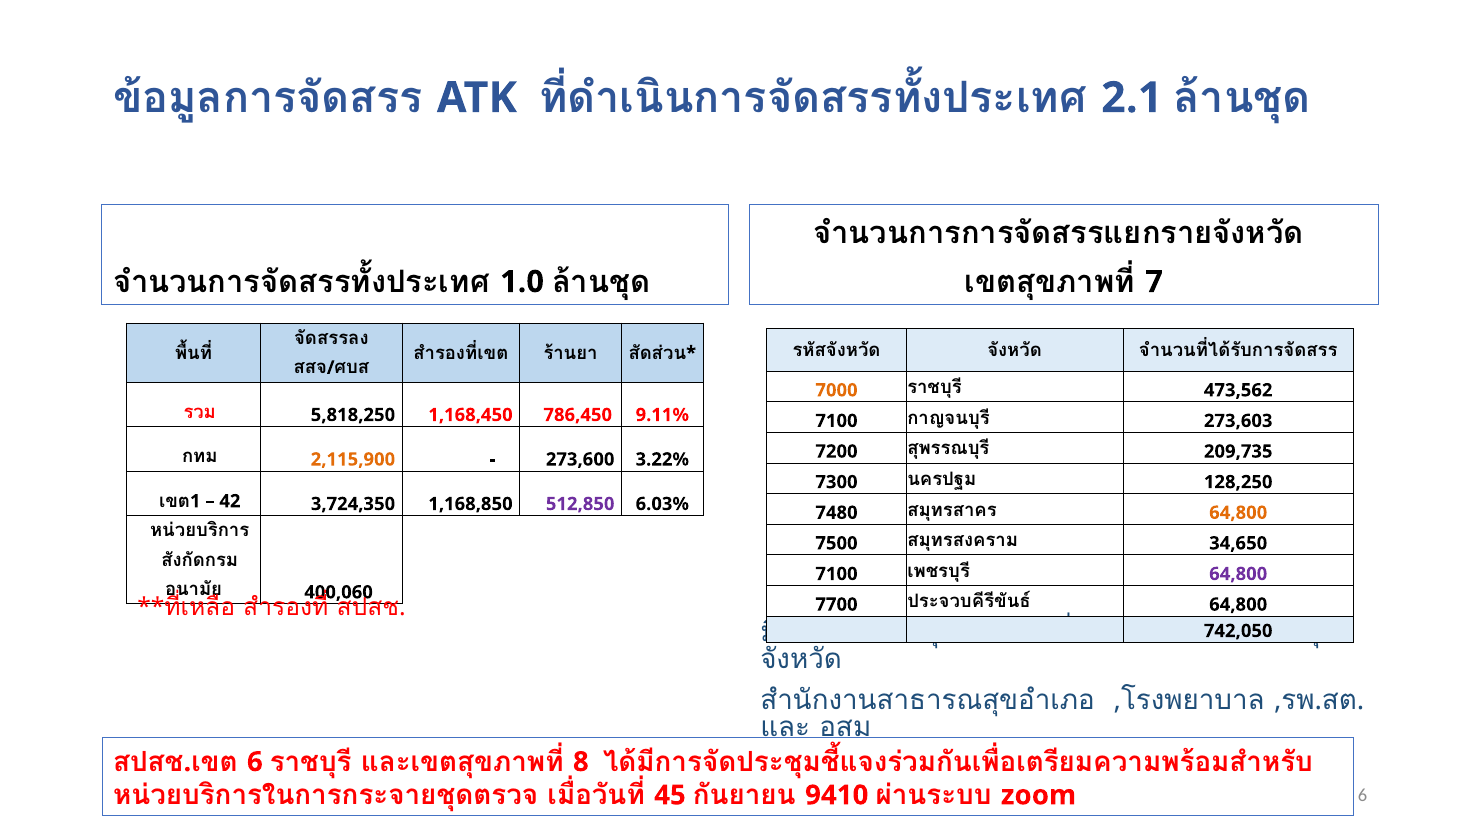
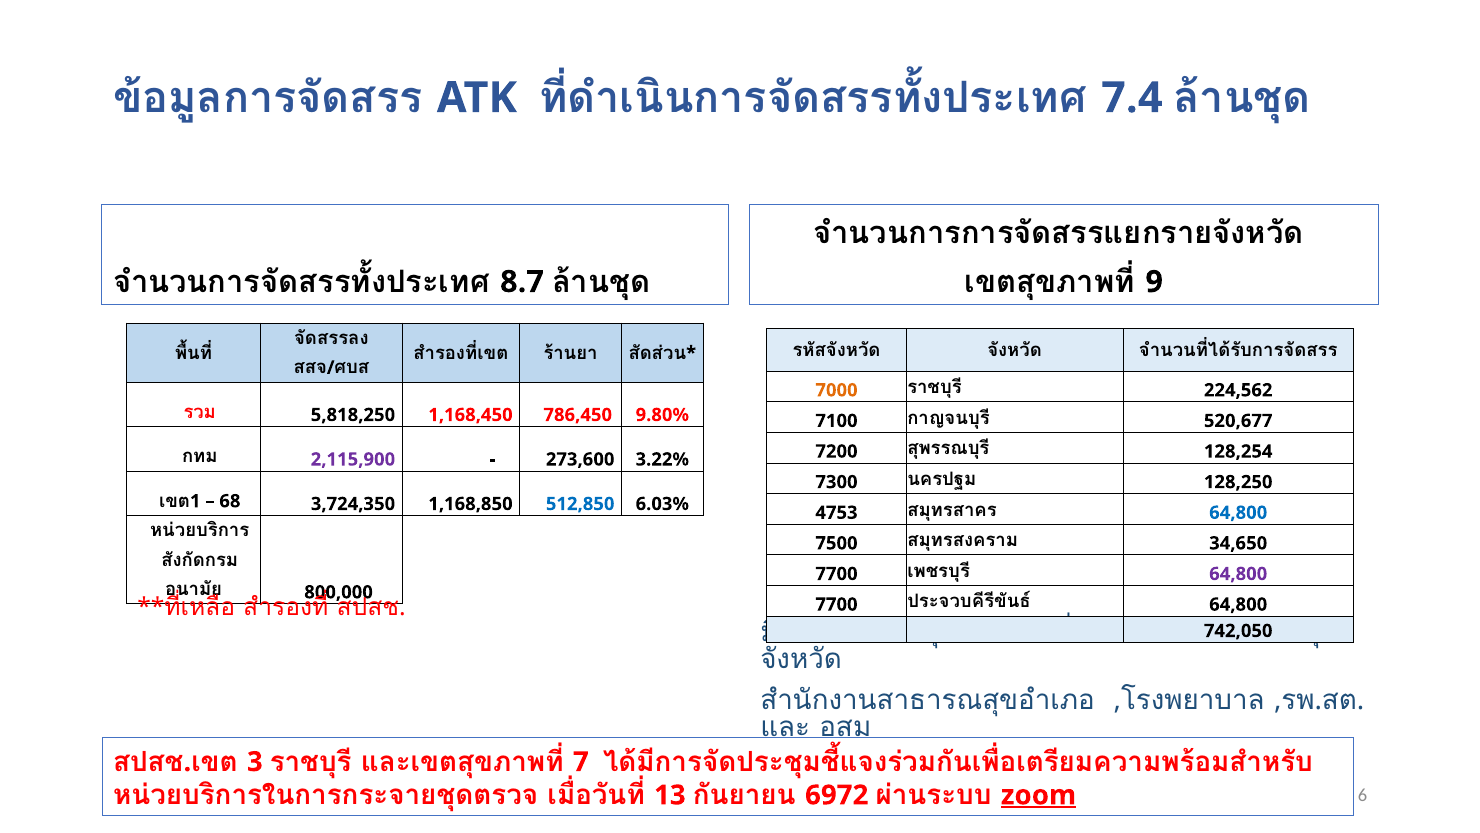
2.1: 2.1 -> 7.4 (1132, 98)
1.0: 1.0 -> 8.7 (522, 282)
7: 7 -> 9 (1154, 282)
473,562: 473,562 -> 224,562 (1238, 390)
9.11%: 9.11% -> 9.80% (662, 415)
273,603: 273,603 -> 520,677 (1238, 421)
209,735: 209,735 -> 128,254 (1238, 451)
2,115,900 colour: orange -> purple (353, 459)
42: 42 -> 68 (230, 501)
512,850 colour: purple -> blue (580, 504)
7480: 7480 -> 4753 (837, 512)
64,800 colour: orange -> blue (1238, 512)
7100: 7100 -> 7700 (837, 574)
400,060: 400,060 -> 800,000 (339, 592)
6: 6 -> 3 (255, 761)
8: 8 -> 7 (581, 761)
45: 45 -> 13 (670, 795)
9410: 9410 -> 6972 (837, 795)
zoom underline: none -> present (1038, 795)
